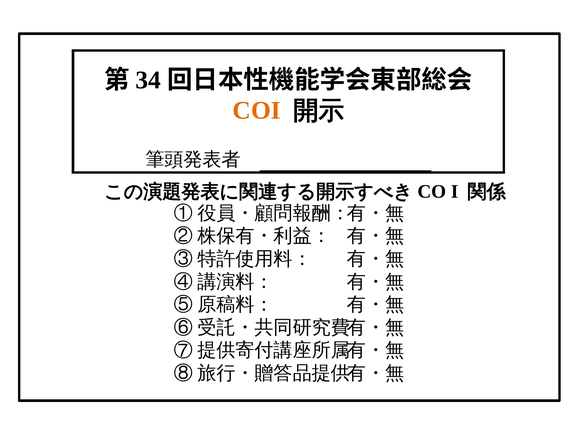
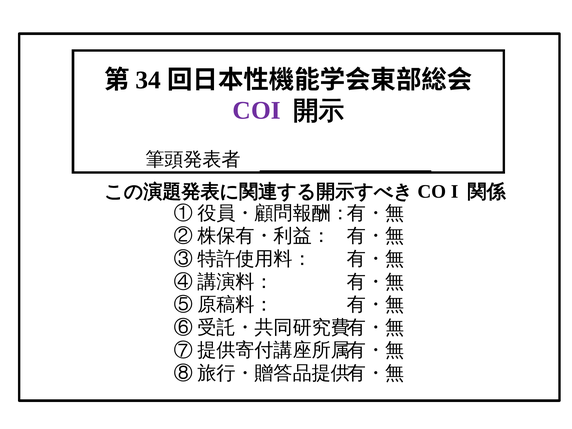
COI colour: orange -> purple (257, 111)
